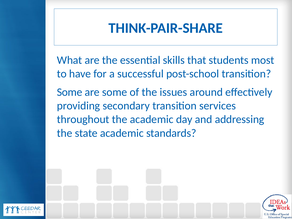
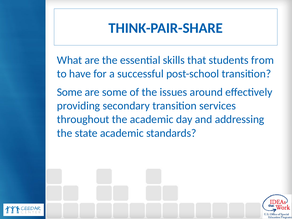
most: most -> from (263, 60)
